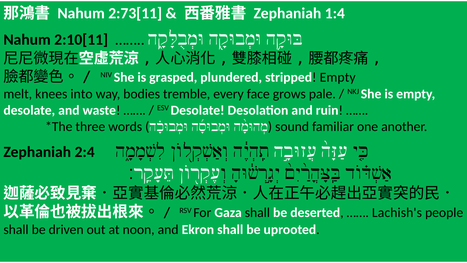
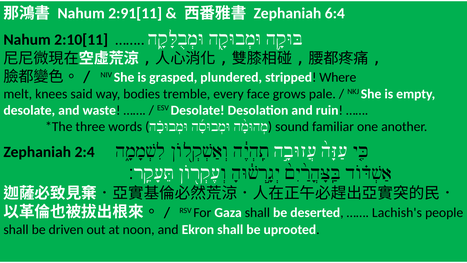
2:73[11: 2:73[11 -> 2:91[11 (135, 13)
1:4: 1:4 -> 6:4 (335, 13)
stripped Empty: Empty -> Where (338, 77)
into: into -> said (82, 94)
